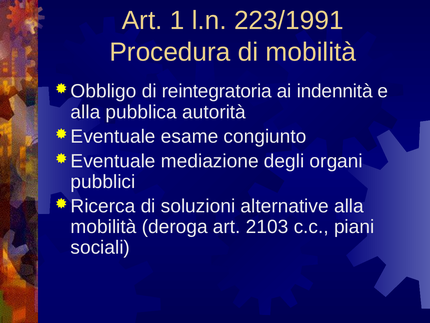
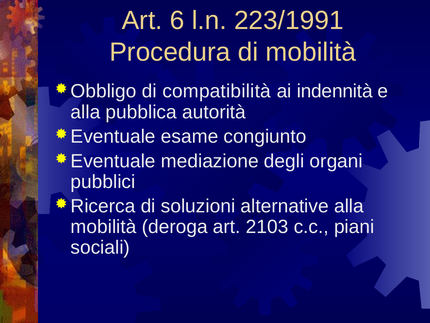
1: 1 -> 6 (177, 20)
reintegratoria: reintegratoria -> compatibilità (217, 91)
